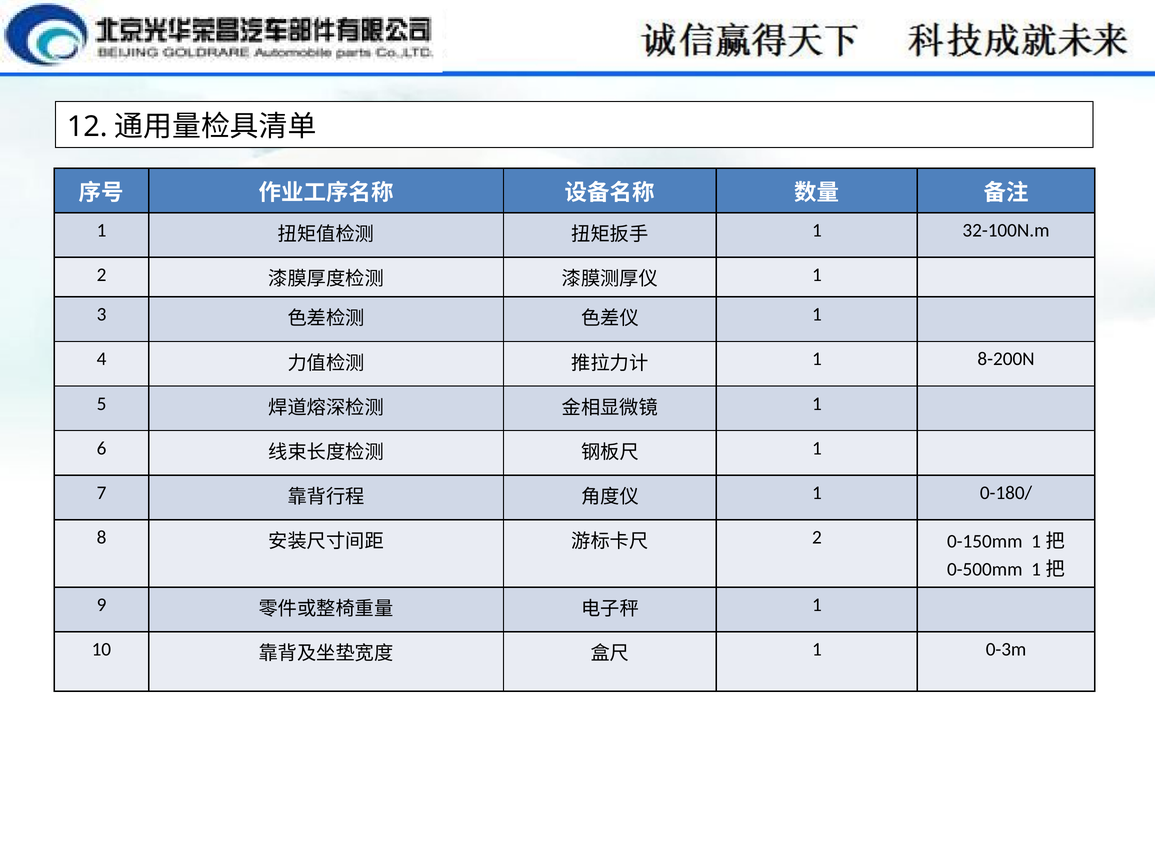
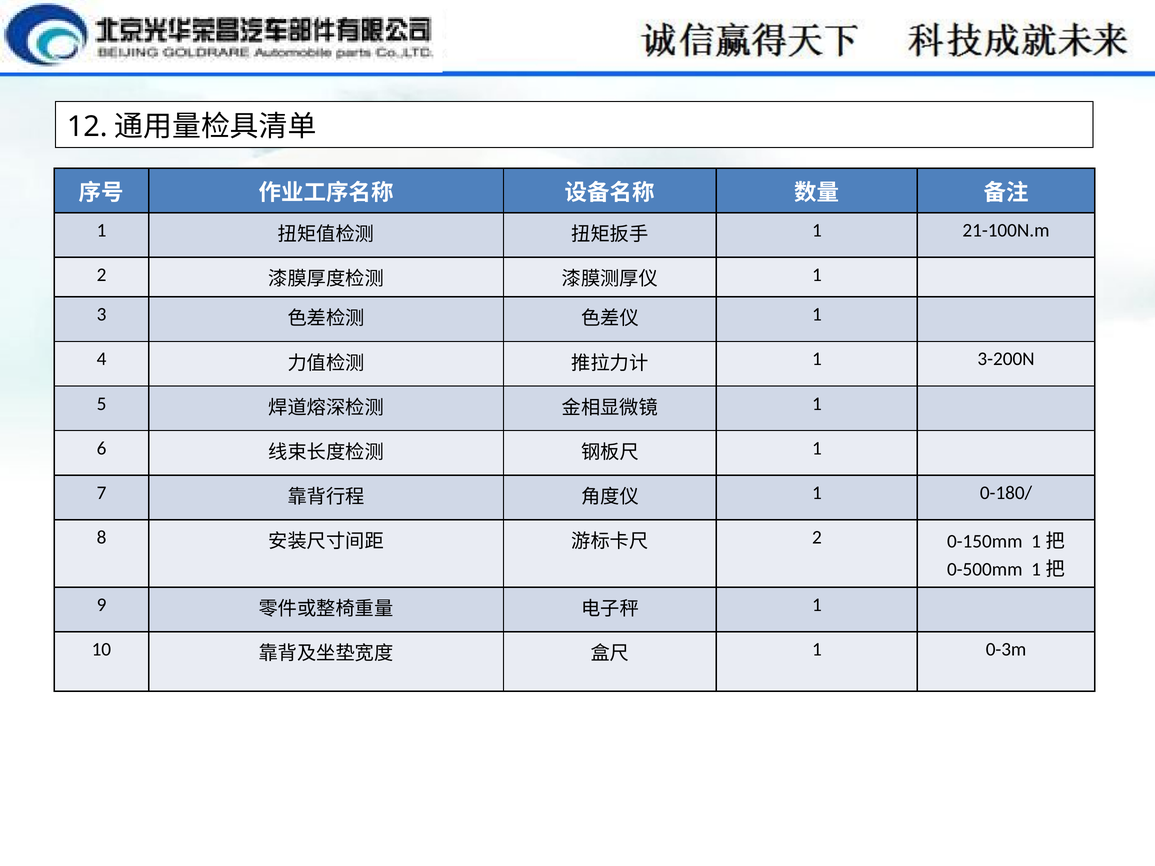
32-100N.m: 32-100N.m -> 21-100N.m (1006, 231)
8-200N: 8-200N -> 3-200N (1006, 359)
